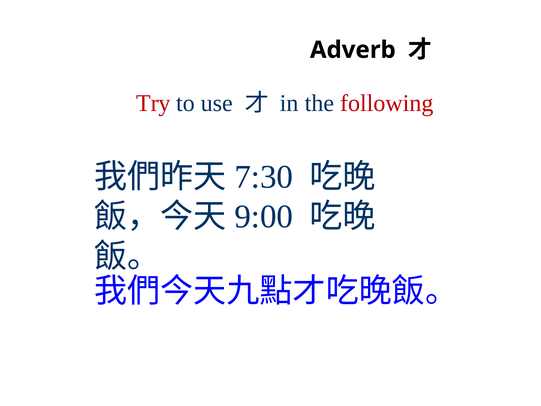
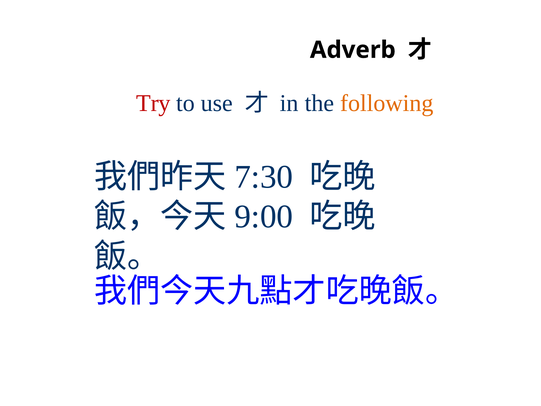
following colour: red -> orange (387, 103)
